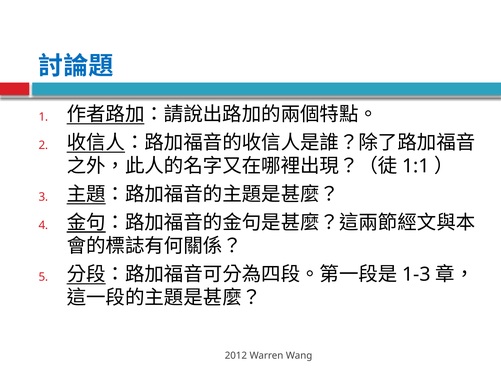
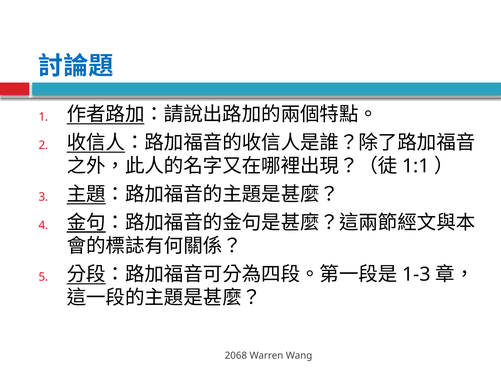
2012: 2012 -> 2068 (236, 355)
